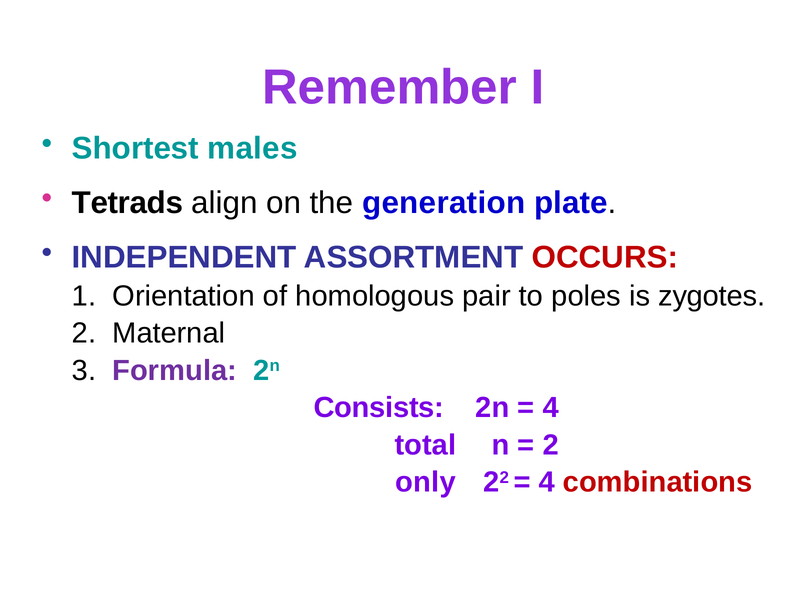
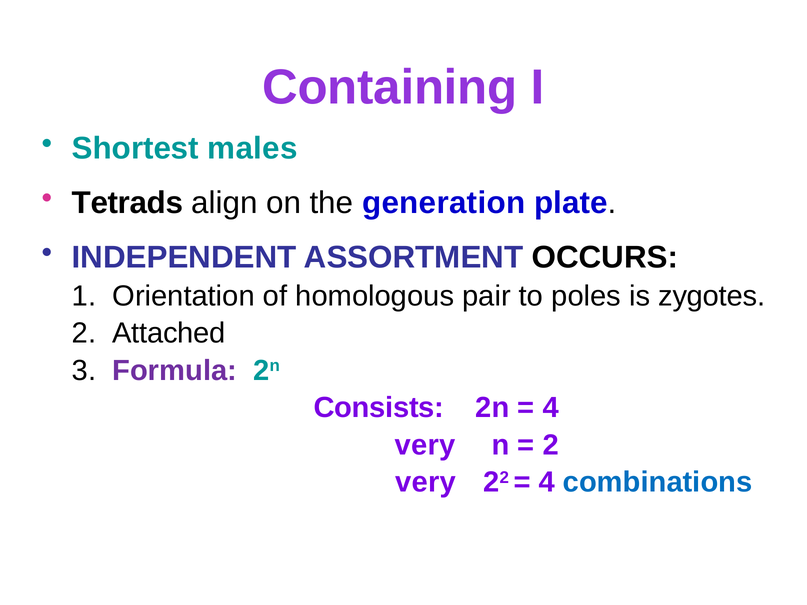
Remember: Remember -> Containing (390, 87)
OCCURS colour: red -> black (605, 258)
Maternal: Maternal -> Attached (169, 333)
total: total -> very (425, 445)
only: only -> very (426, 482)
combinations colour: red -> blue (658, 482)
